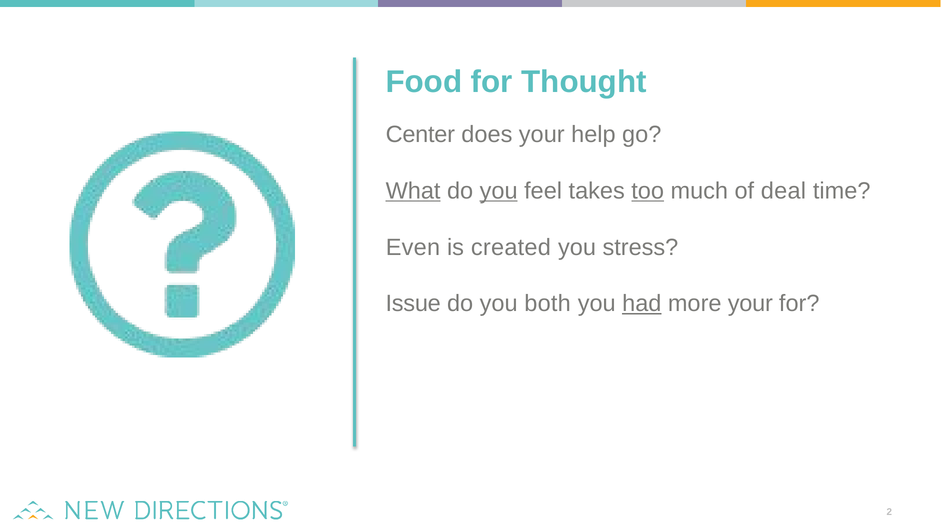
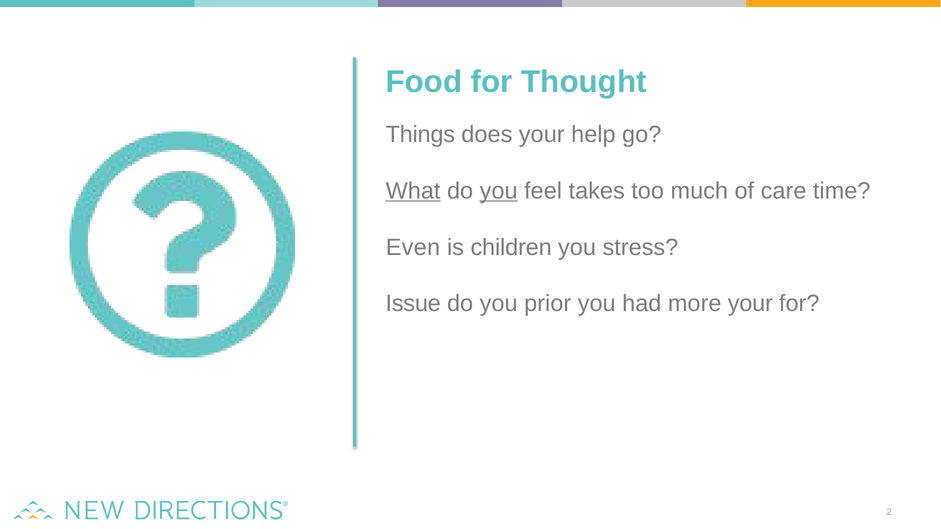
Center: Center -> Things (420, 135)
too underline: present -> none (648, 191)
deal: deal -> care (784, 191)
created: created -> children (511, 247)
both: both -> prior (548, 304)
had underline: present -> none (642, 304)
